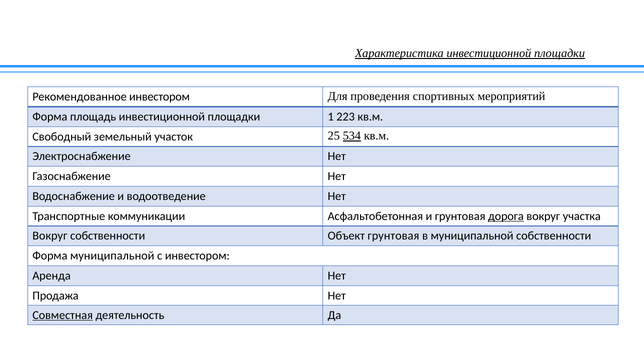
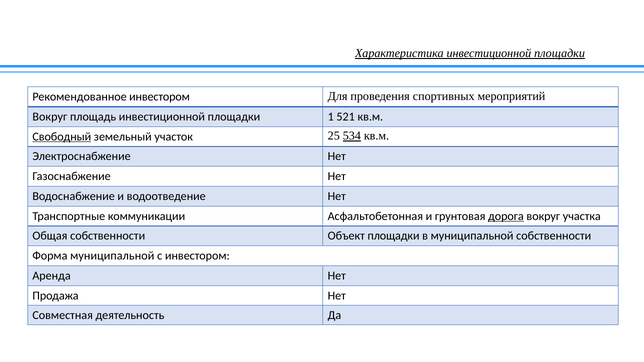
Форма: Форма -> Вокруг (50, 117)
223: 223 -> 521 (346, 117)
Свободный underline: none -> present (62, 137)
Вокруг: Вокруг -> Общая (50, 236)
Объект грунтовая: грунтовая -> площадки (394, 236)
Совместная underline: present -> none (63, 315)
